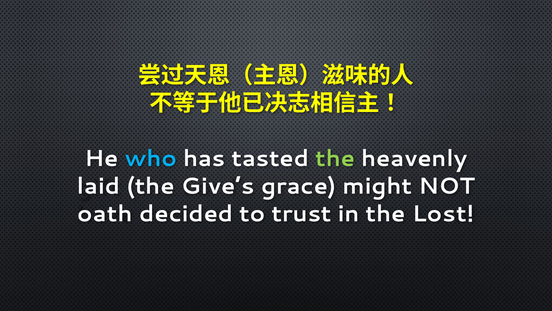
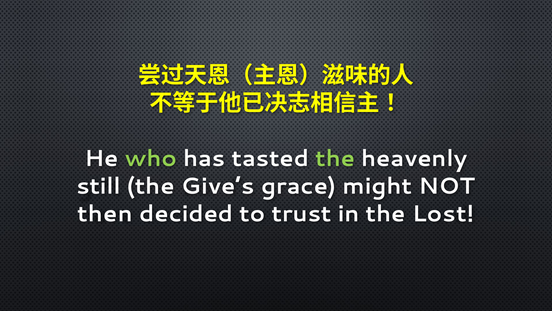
who colour: light blue -> light green (151, 158)
laid: laid -> still (99, 186)
oath: oath -> then (105, 213)
